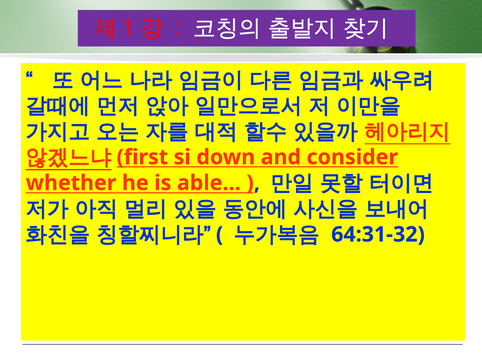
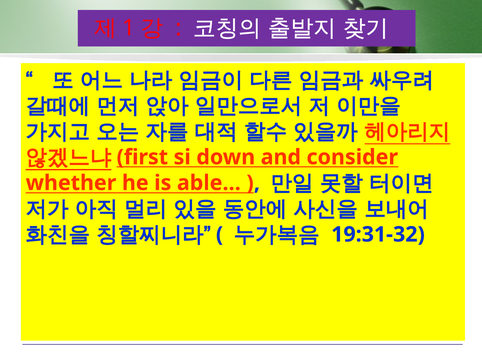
64:31-32: 64:31-32 -> 19:31-32 (378, 234)
